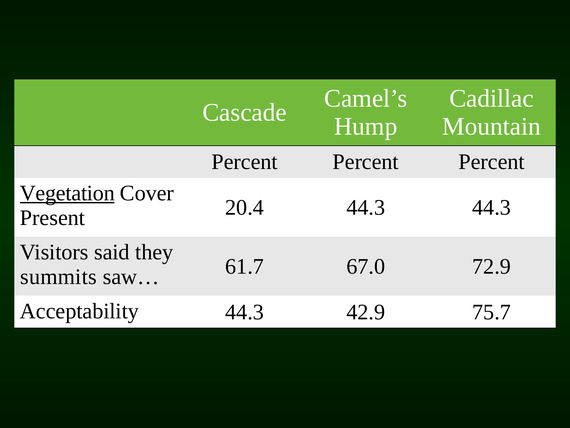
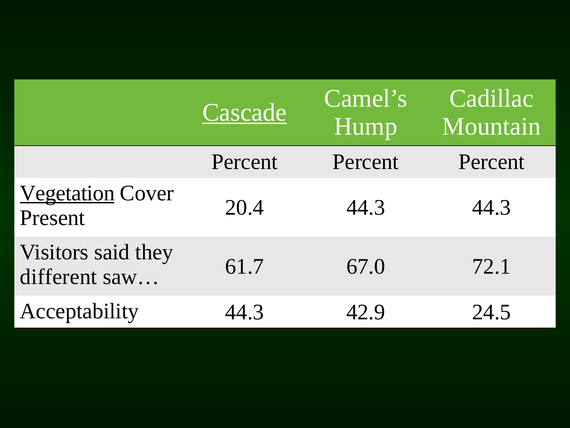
Cascade underline: none -> present (245, 112)
summits: summits -> different (59, 276)
72.9: 72.9 -> 72.1 (492, 266)
75.7: 75.7 -> 24.5 (492, 312)
